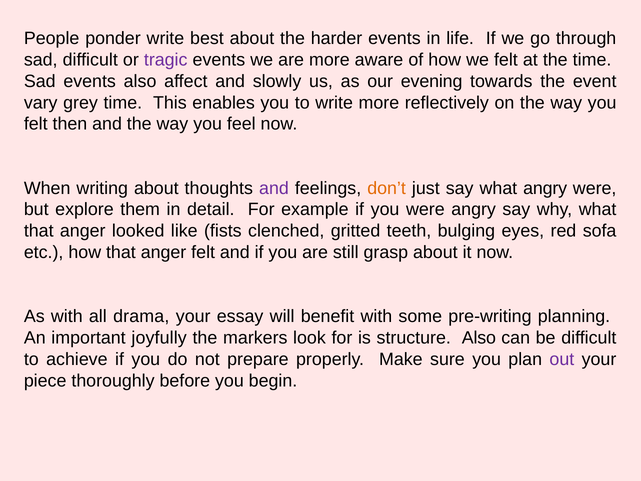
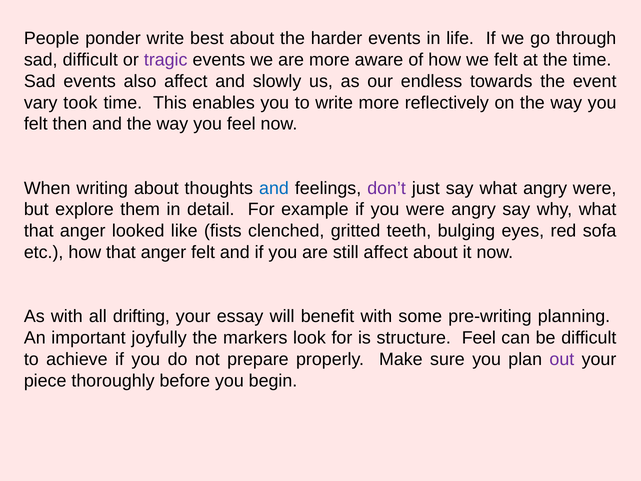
evening: evening -> endless (432, 81)
grey: grey -> took (80, 103)
and colour: purple -> blue (274, 188)
don’t colour: orange -> purple (387, 188)
still grasp: grasp -> affect (386, 252)
drama: drama -> drifting (141, 316)
structure Also: Also -> Feel (479, 338)
